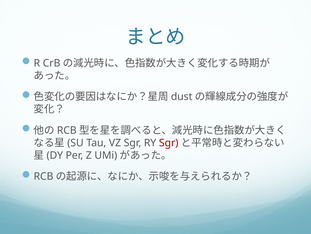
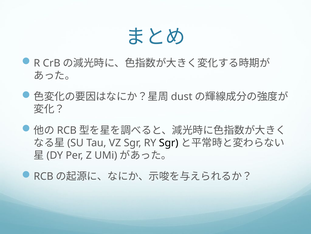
Sgr colour: red -> black (169, 142)
